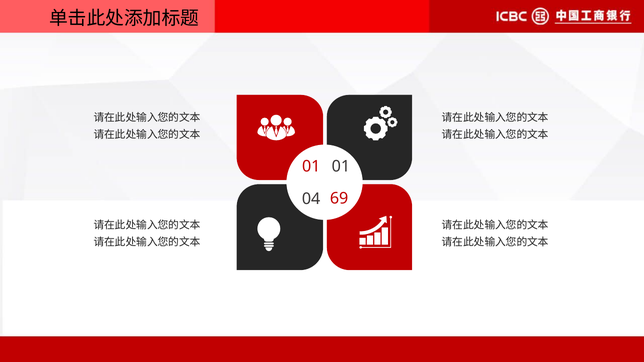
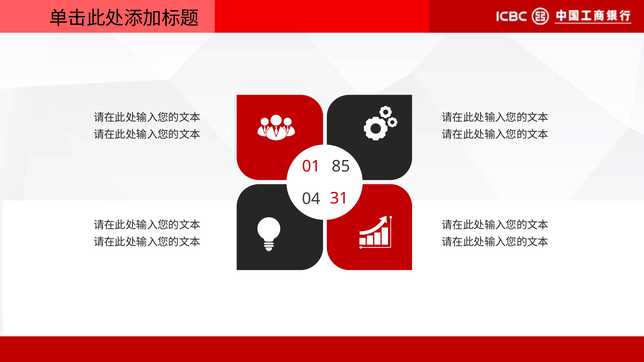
01 01: 01 -> 85 (341, 167)
69: 69 -> 31 (339, 198)
